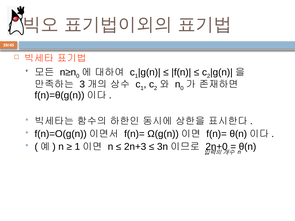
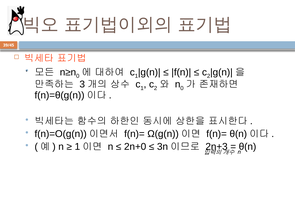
2n+3: 2n+3 -> 2n+0 (135, 147)
2n+0: 2n+0 -> 2n+3 (217, 147)
